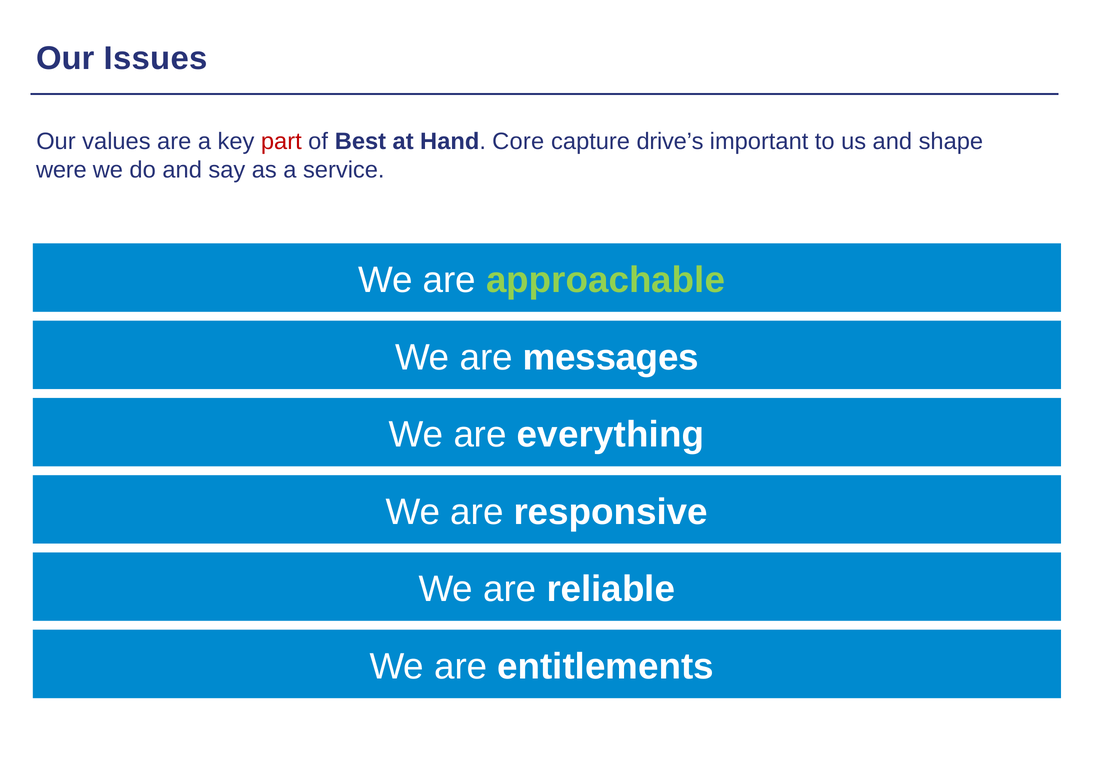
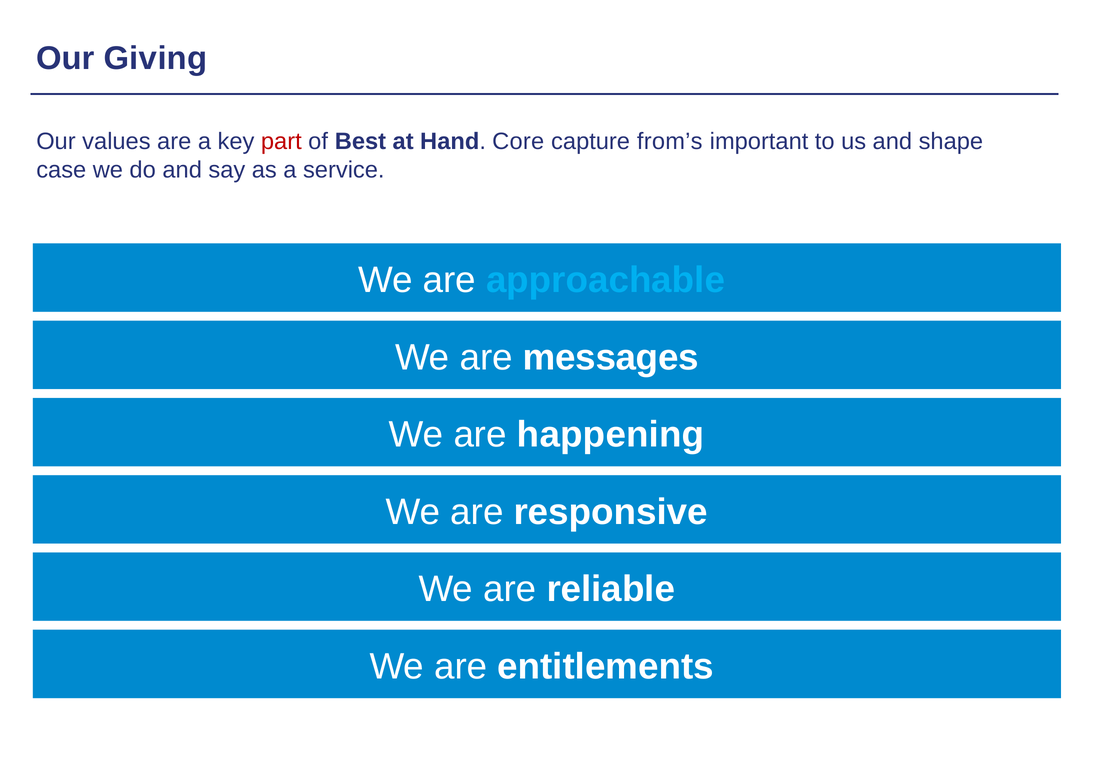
Issues: Issues -> Giving (155, 58)
drive’s: drive’s -> from’s (670, 142)
were: were -> case (61, 170)
approachable colour: light green -> light blue (606, 280)
everything: everything -> happening (611, 435)
